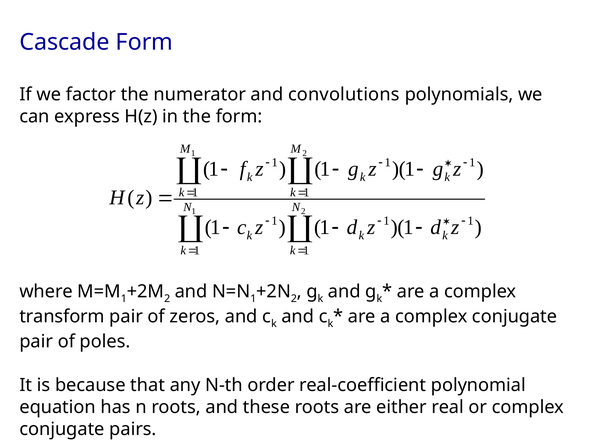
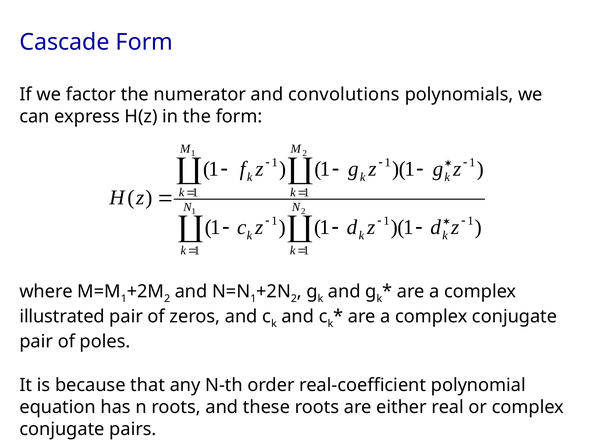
transform: transform -> illustrated (62, 316)
